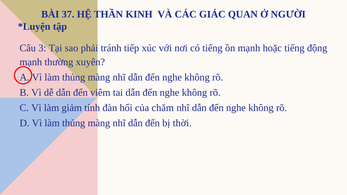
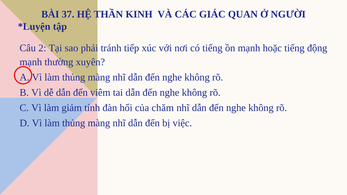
3: 3 -> 2 (42, 48)
thời: thời -> việc (182, 123)
